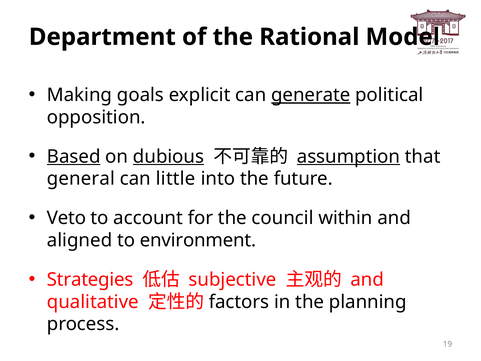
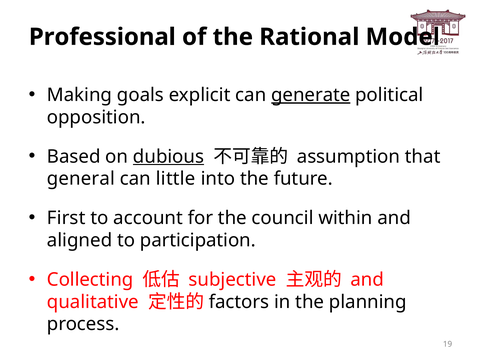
Department: Department -> Professional (102, 37)
Based underline: present -> none (74, 156)
assumption underline: present -> none (349, 156)
Veto: Veto -> First (66, 218)
environment: environment -> participation (198, 240)
Strategies: Strategies -> Collecting (90, 279)
